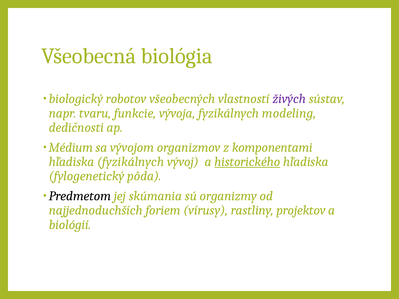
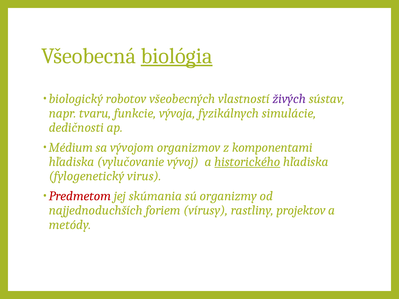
biológia underline: none -> present (177, 56)
modeling: modeling -> simulácie (289, 113)
hľadiska fyzikálnych: fyzikálnych -> vylučovanie (131, 162)
pôda: pôda -> virus (144, 176)
Predmetom colour: black -> red (80, 196)
biológií: biológií -> metódy (70, 225)
